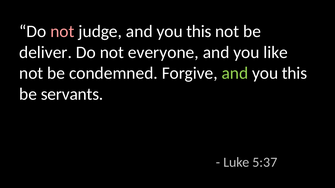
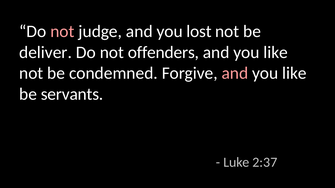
judge and you this: this -> lost (199, 31)
everyone: everyone -> offenders (163, 52)
and colour: light green -> pink (235, 73)
this: this -> like (294, 73)
5:37: 5:37 -> 2:37 (265, 163)
